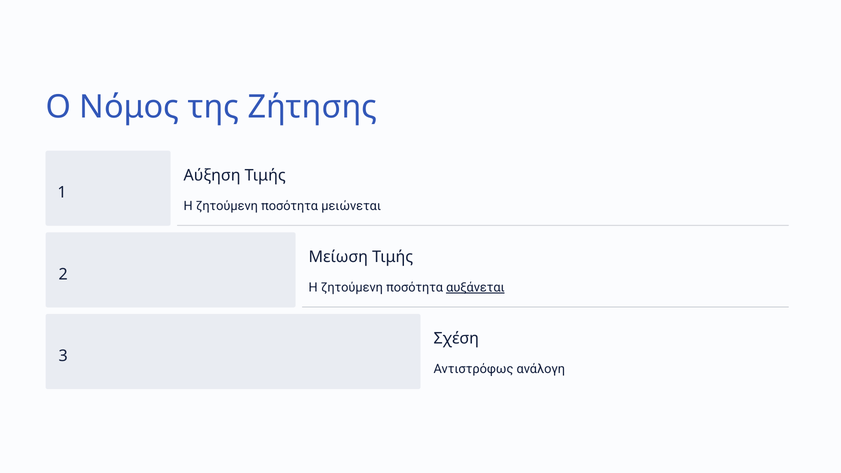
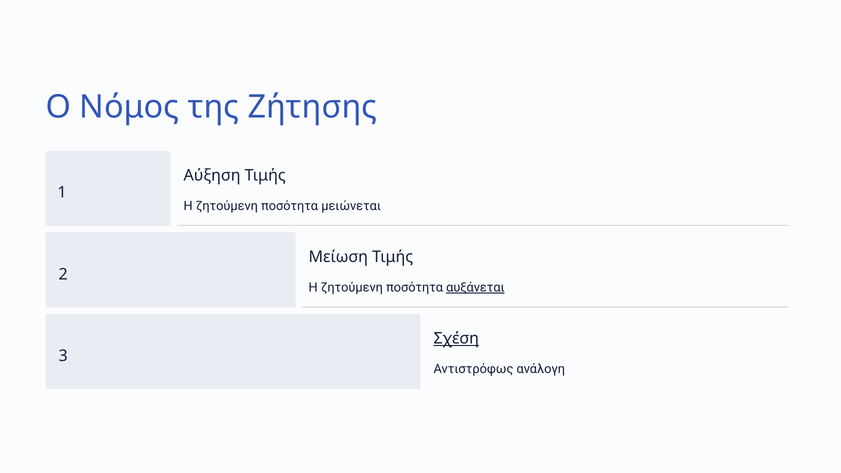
Σχέση underline: none -> present (456, 339)
